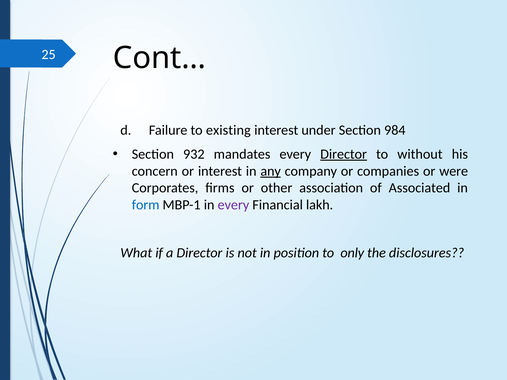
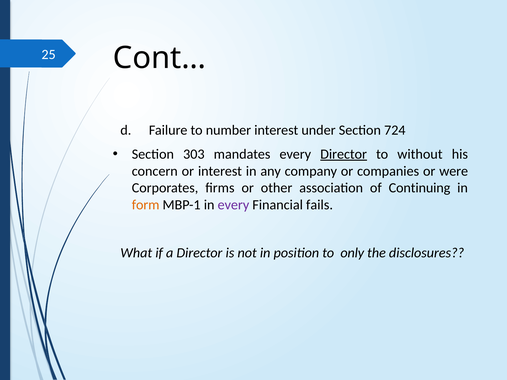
existing: existing -> number (228, 130)
984: 984 -> 724 (395, 130)
932: 932 -> 303 (194, 154)
any underline: present -> none (271, 171)
Associated: Associated -> Continuing (420, 188)
form colour: blue -> orange (146, 205)
lakh: lakh -> fails (320, 205)
